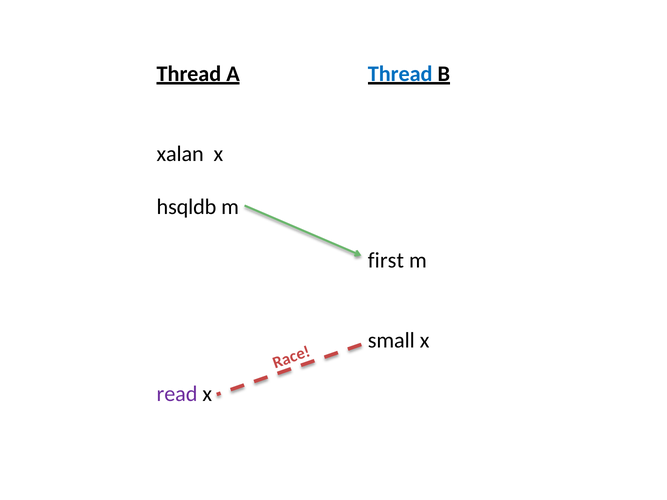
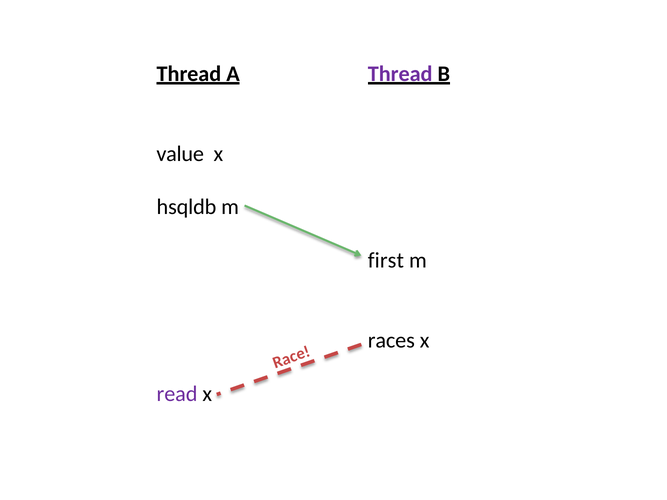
Thread colour: blue -> purple (400, 74)
xalan: xalan -> value (180, 154)
small: small -> races (391, 341)
